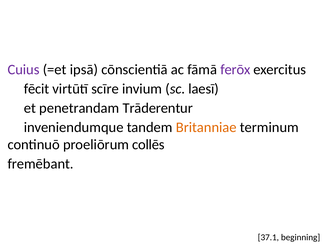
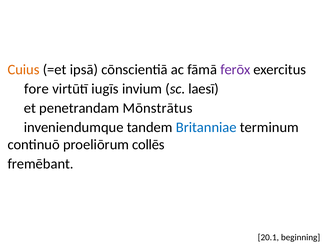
Cuius colour: purple -> orange (24, 70)
fēcit: fēcit -> fore (36, 89)
scīre: scīre -> iugīs (105, 89)
Trāderentur: Trāderentur -> Mōnstrātus (158, 108)
Britanniae colour: orange -> blue (206, 127)
37.1: 37.1 -> 20.1 (268, 237)
